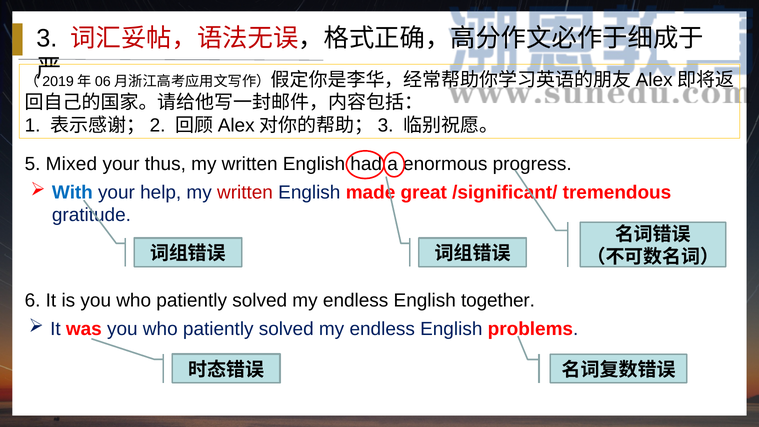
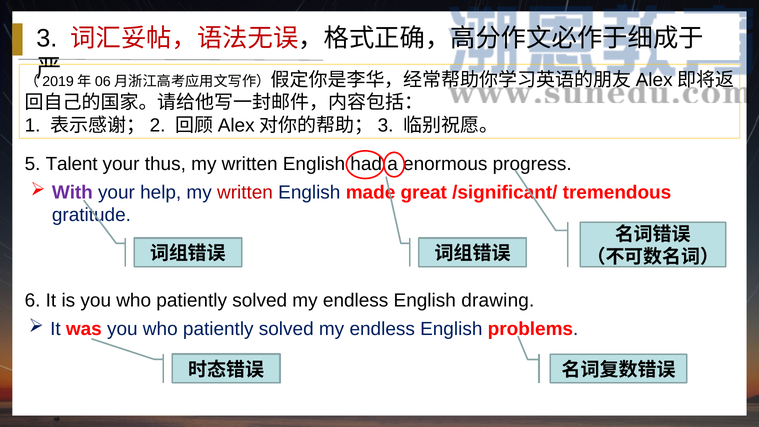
Mixed: Mixed -> Talent (72, 164)
With colour: blue -> purple (72, 192)
together: together -> drawing (498, 301)
